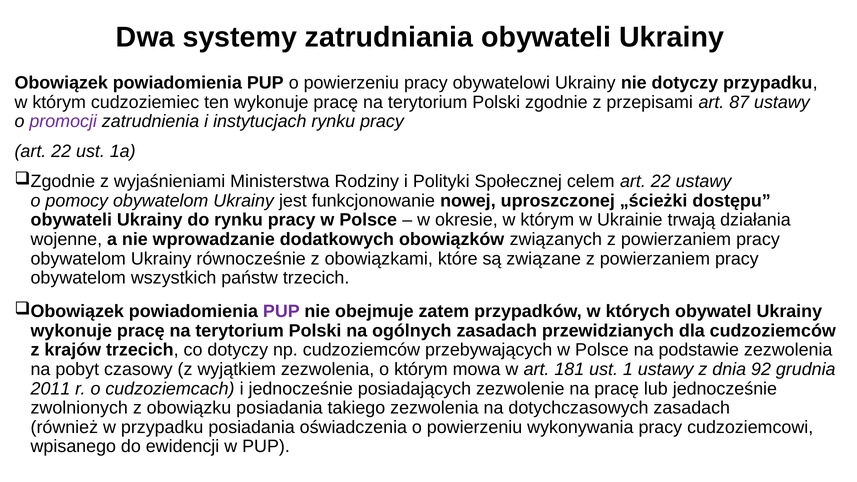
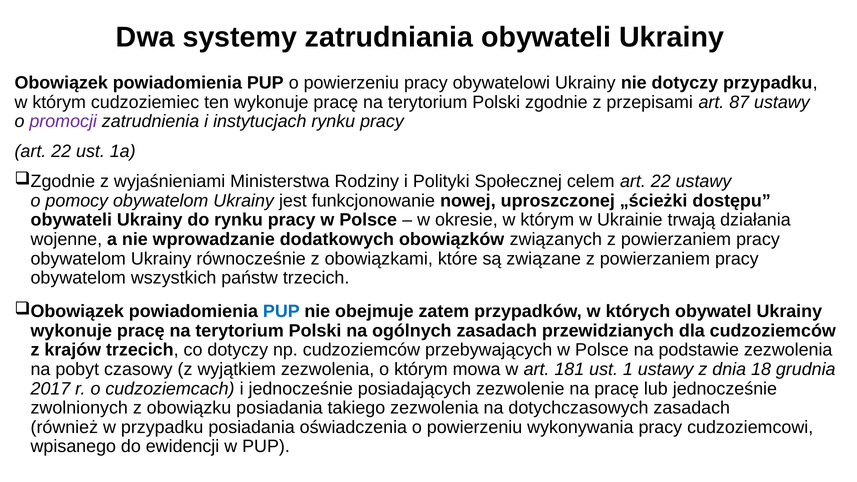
PUP colour: purple -> blue (281, 312)
92: 92 -> 18 (761, 369)
2011: 2011 -> 2017 (50, 389)
